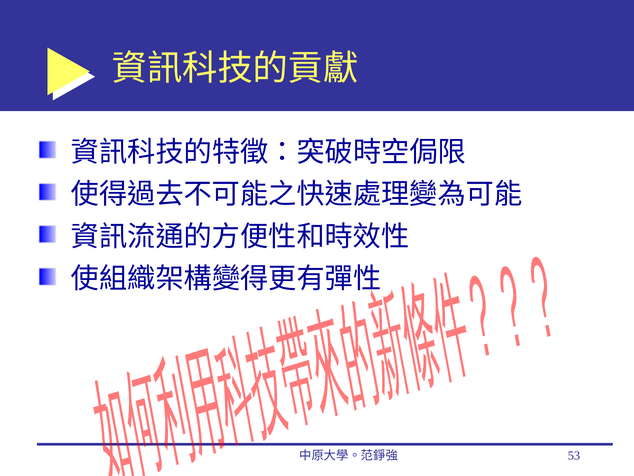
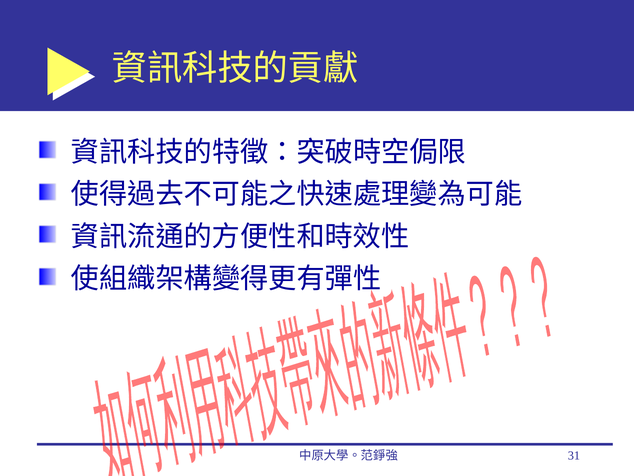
53: 53 -> 31 (574, 455)
